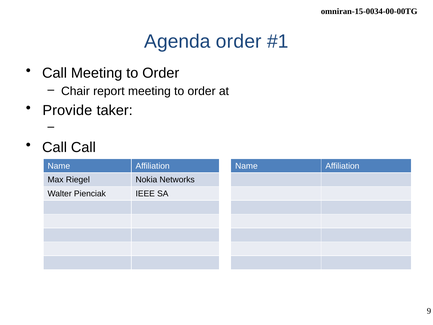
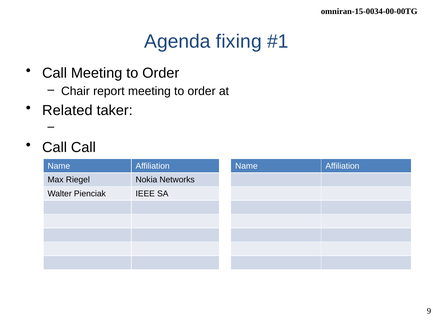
Agenda order: order -> fixing (239, 41)
Provide: Provide -> Related (67, 110)
